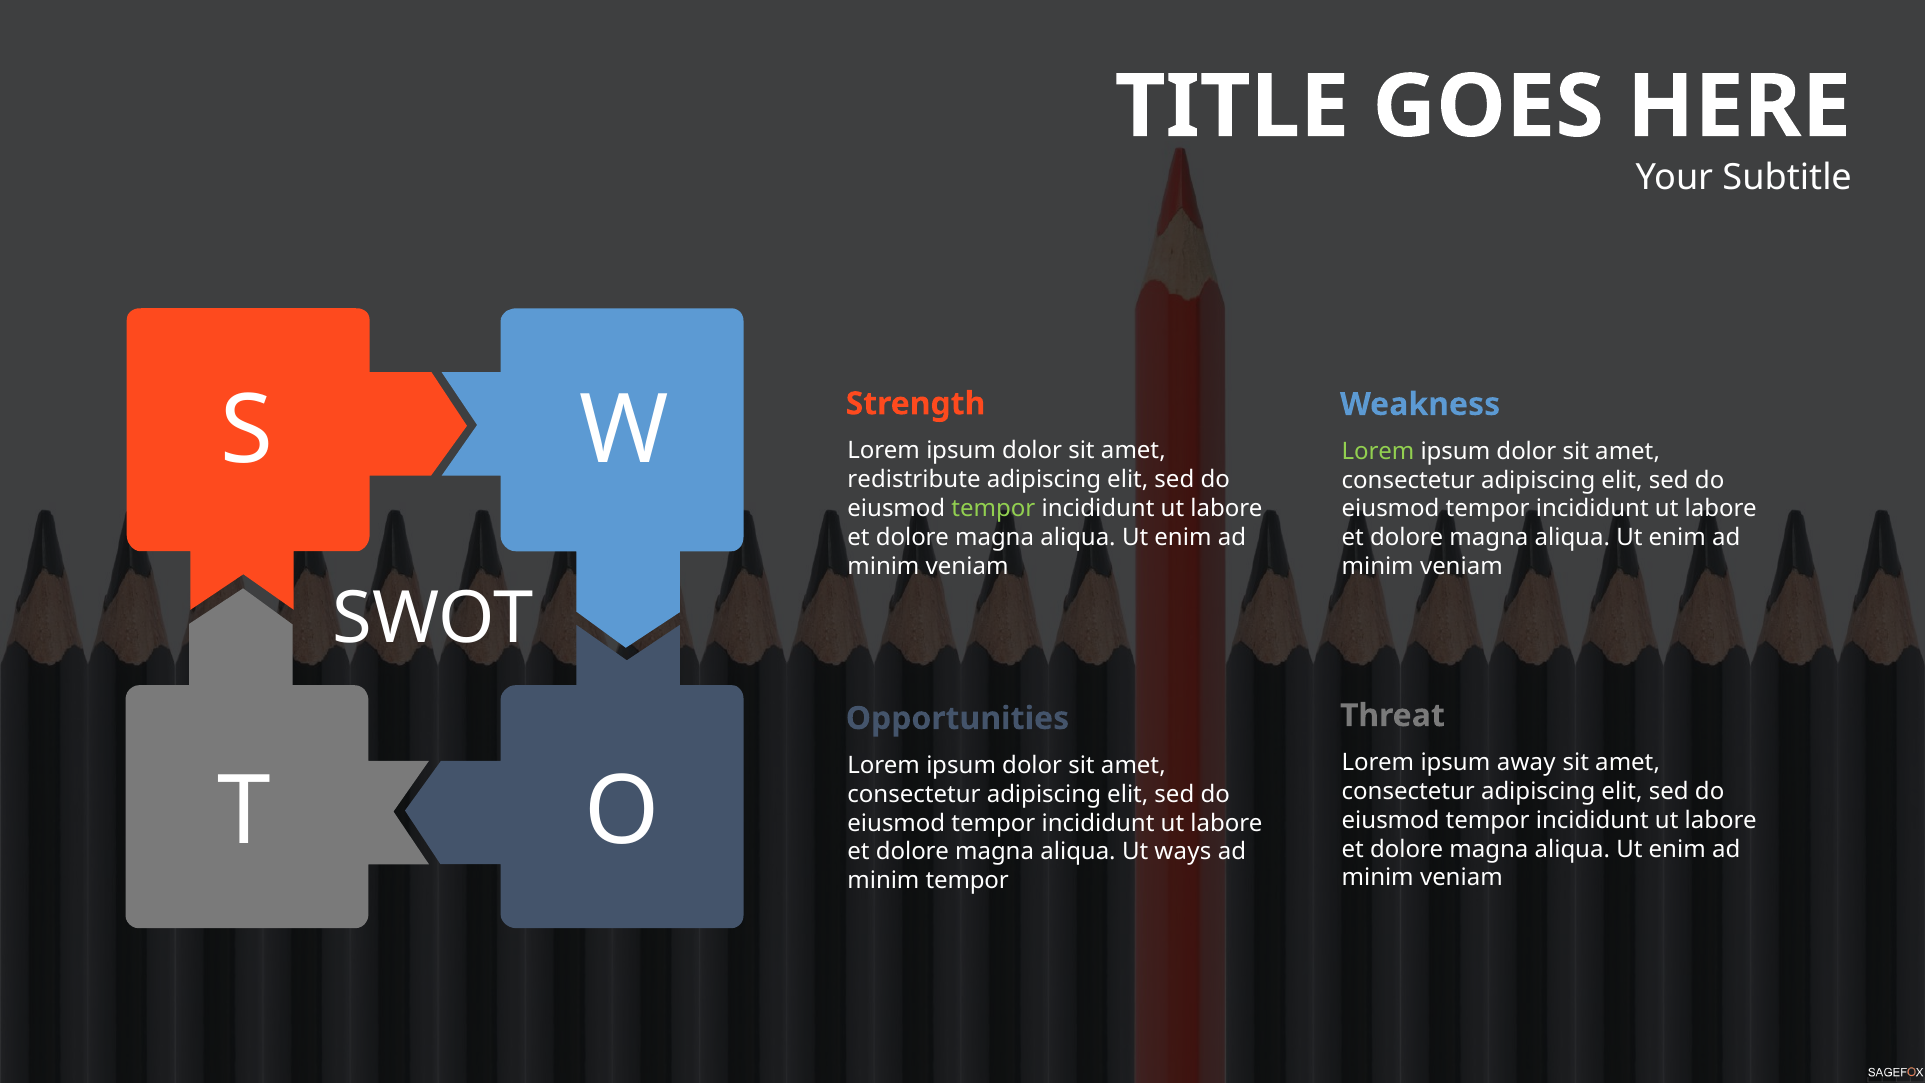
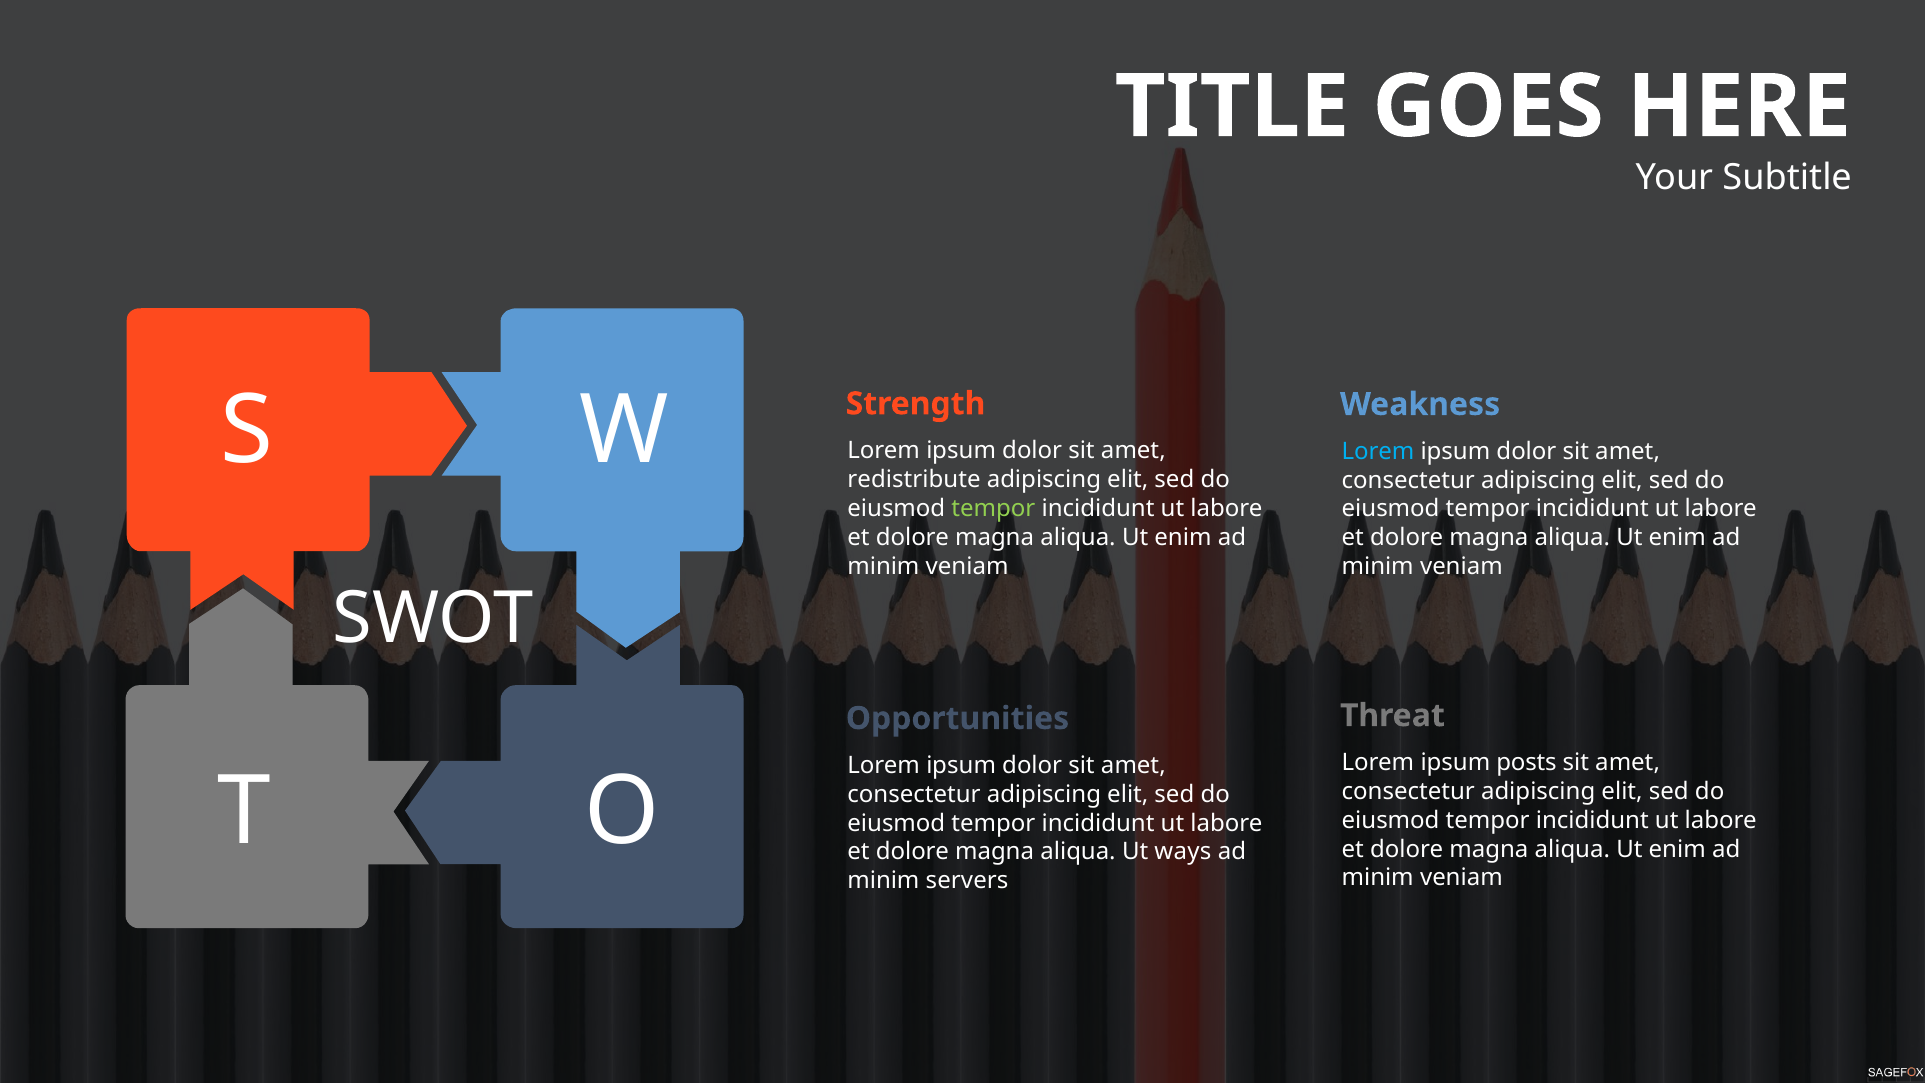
Lorem colour: light green -> light blue (1378, 451)
away: away -> posts (1526, 762)
minim tempor: tempor -> servers (967, 881)
